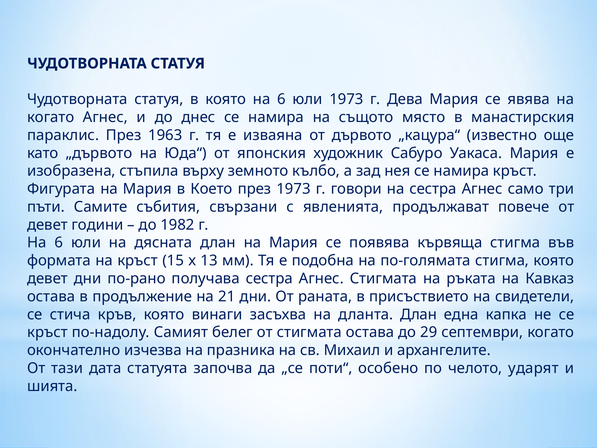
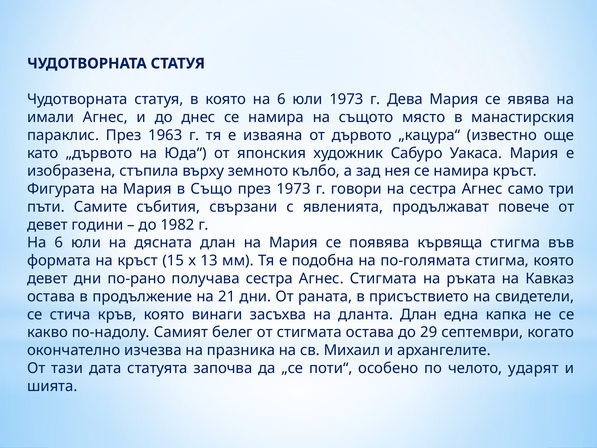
когато: когато -> имали (51, 117)
Което: Което -> Също (211, 189)
кръст: кръст -> какво (47, 332)
